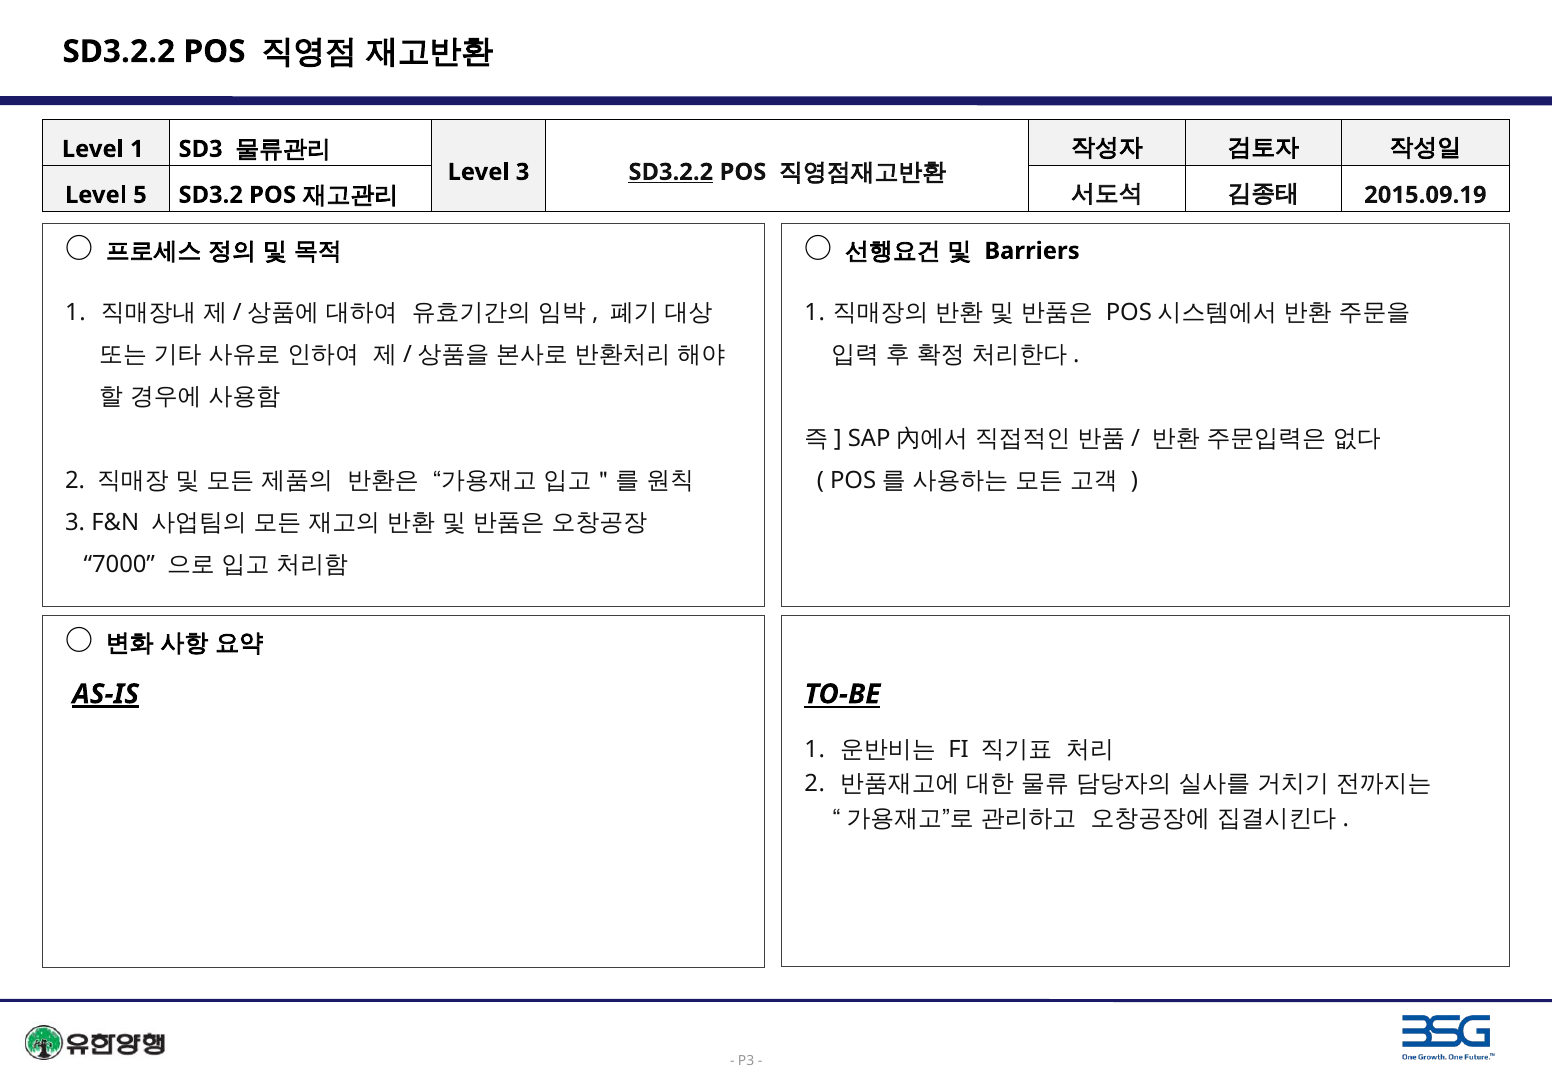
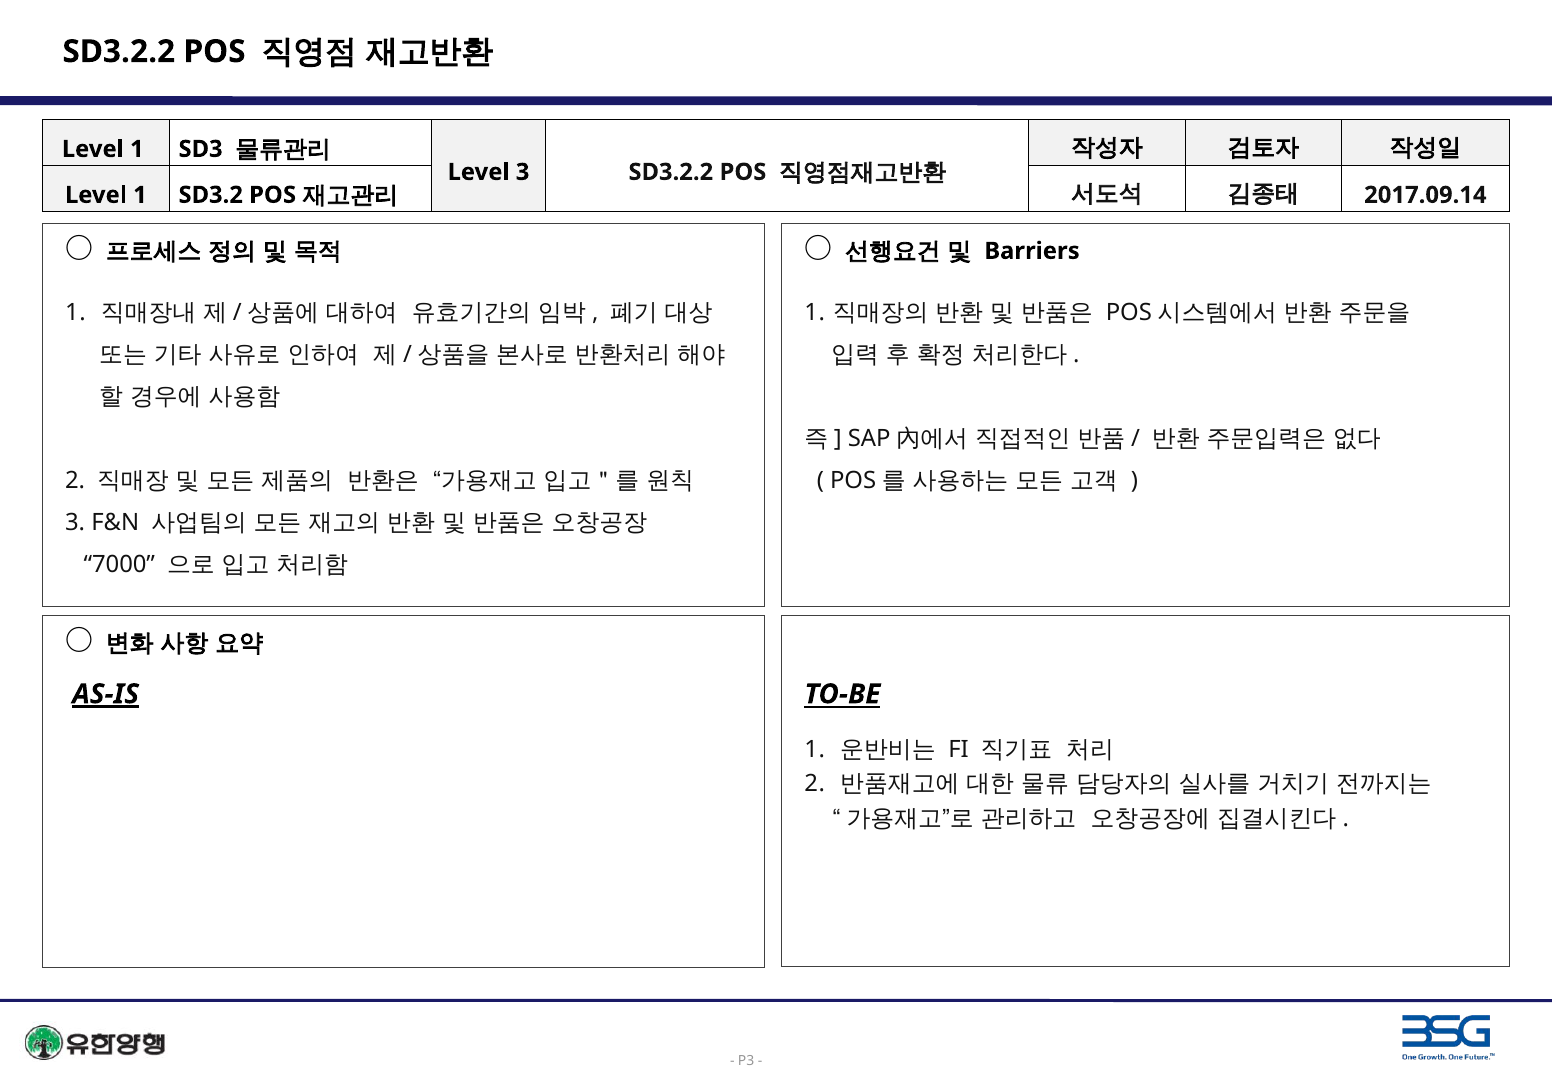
SD3.2.2 underline: present -> none (671, 172)
5: 5 -> 1 (140, 195)
2015.09.19: 2015.09.19 -> 2017.09.14 (1425, 195)
